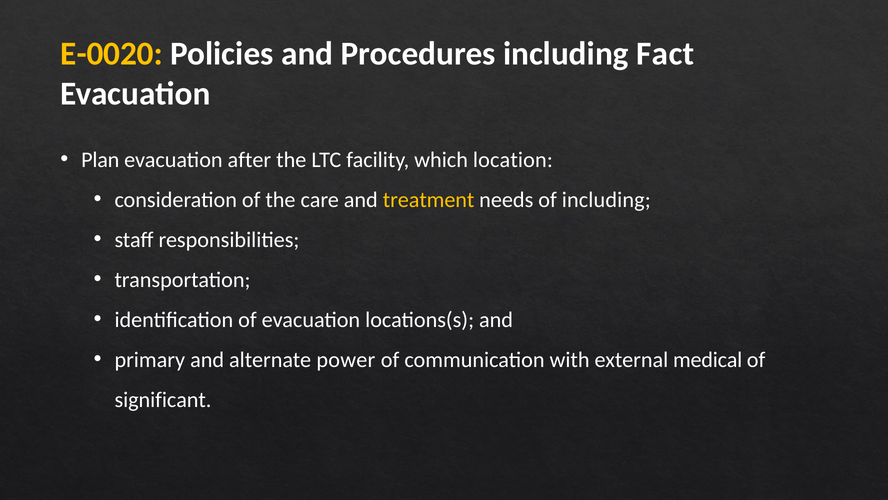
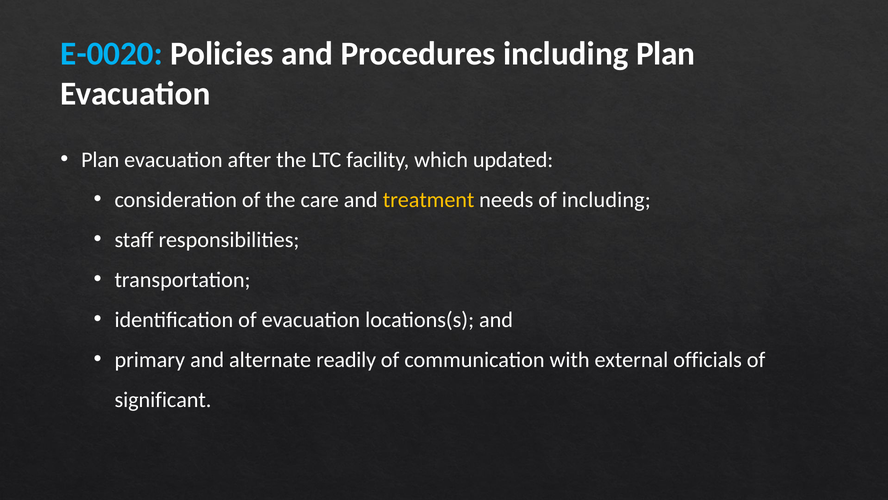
E-0020 colour: yellow -> light blue (112, 54)
including Fact: Fact -> Plan (666, 54)
location: location -> updated (513, 160)
power: power -> readily (346, 359)
medical: medical -> officials (708, 359)
